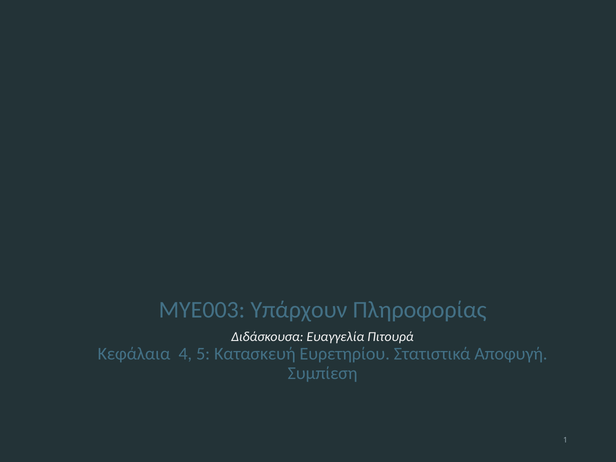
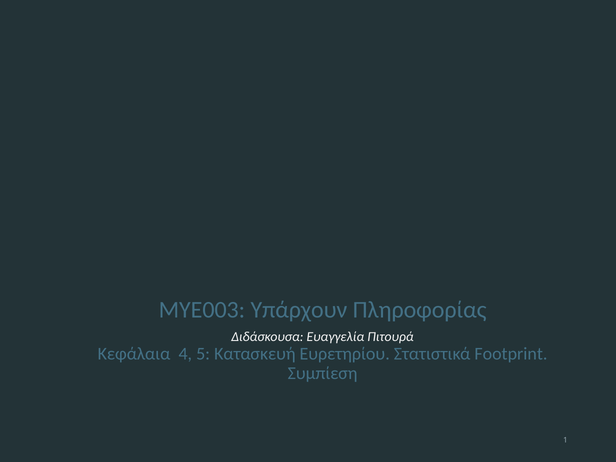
Αποφυγή: Αποφυγή -> Footprint (511, 354)
